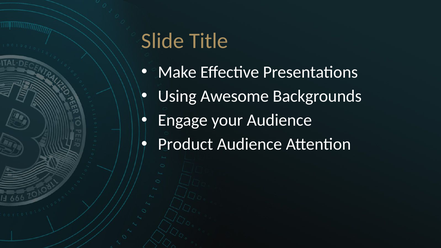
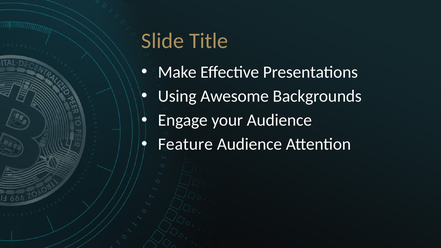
Product: Product -> Feature (185, 144)
